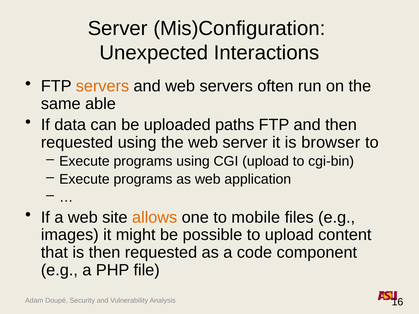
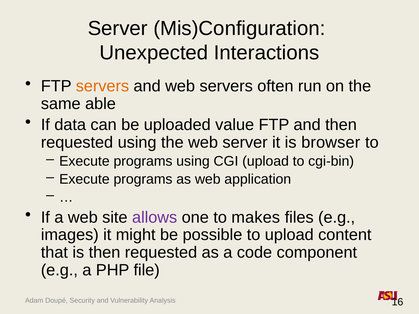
paths: paths -> value (235, 125)
allows colour: orange -> purple (155, 217)
mobile: mobile -> makes (256, 217)
